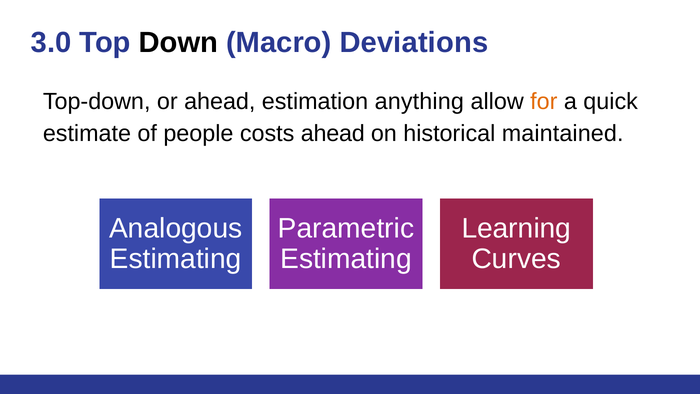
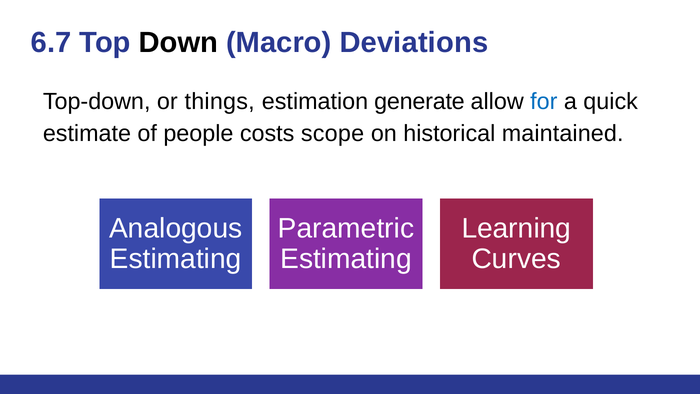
3.0: 3.0 -> 6.7 (51, 43)
or ahead: ahead -> things (220, 101)
anything: anything -> generate (419, 101)
for colour: orange -> blue (544, 101)
costs ahead: ahead -> scope (333, 134)
